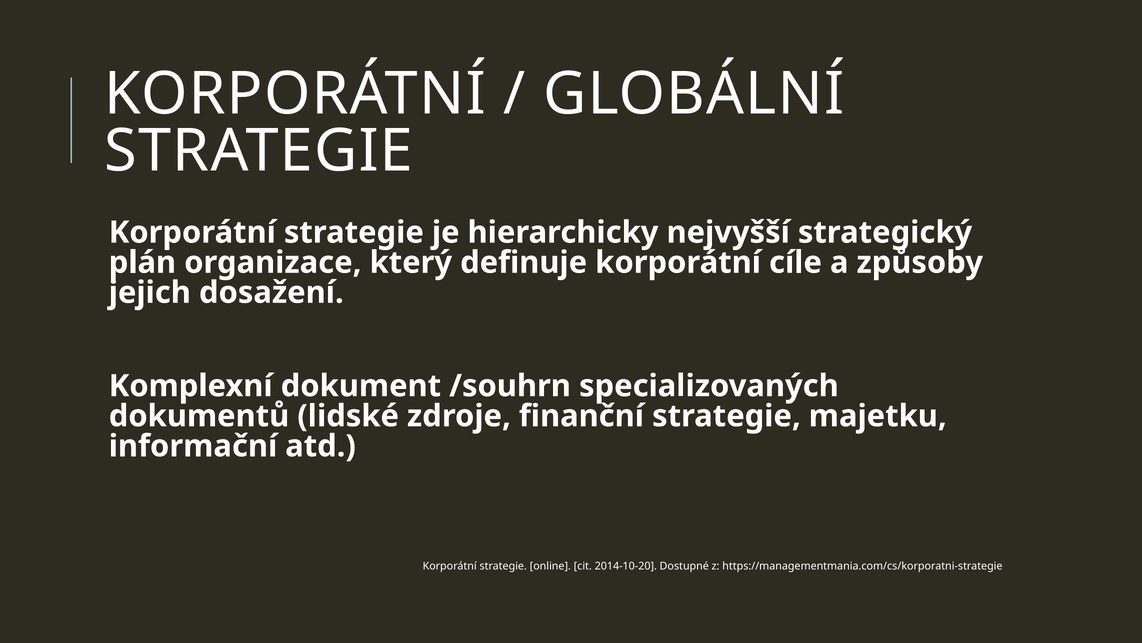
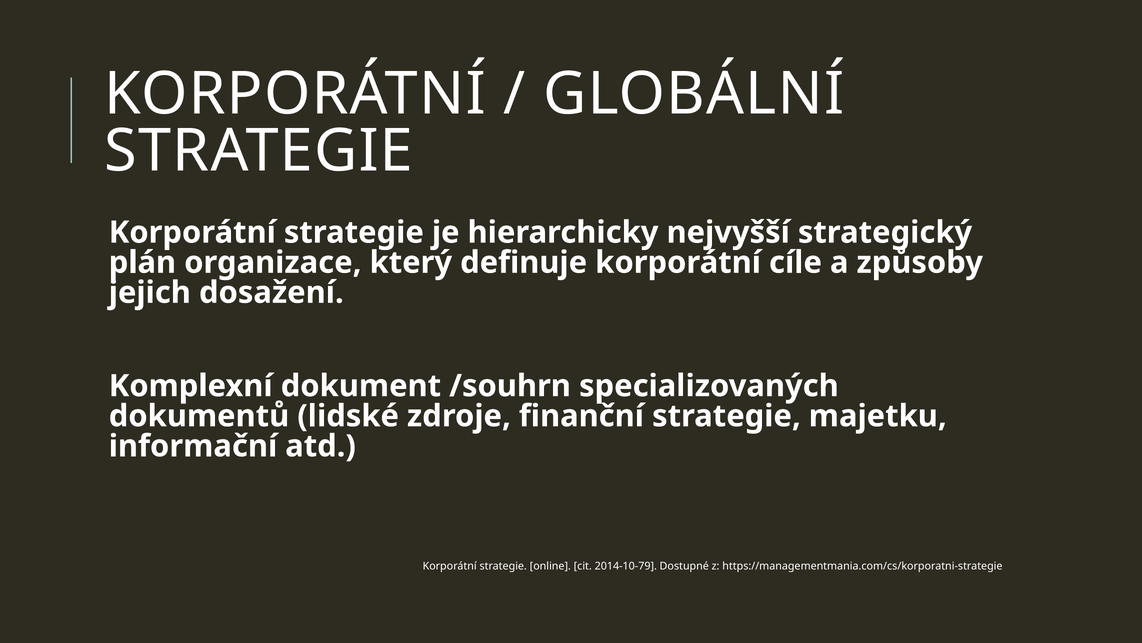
2014-10-20: 2014-10-20 -> 2014-10-79 (626, 566)
